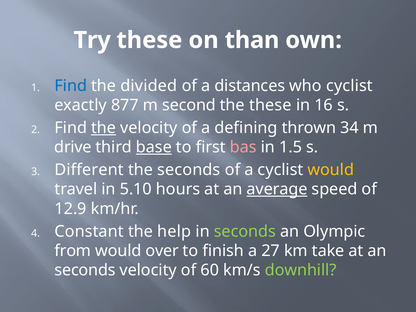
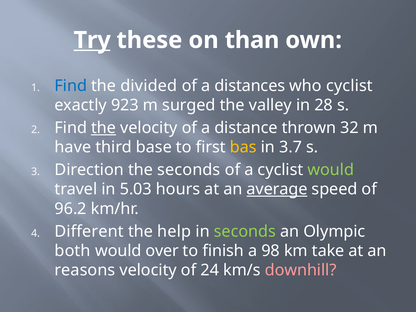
Try underline: none -> present (92, 40)
877: 877 -> 923 (125, 105)
second: second -> surged (189, 105)
the these: these -> valley (270, 105)
16: 16 -> 28 (324, 105)
defining: defining -> distance (246, 128)
34: 34 -> 32 (350, 128)
drive: drive -> have (73, 147)
base underline: present -> none (154, 147)
bas colour: pink -> yellow (243, 147)
1.5: 1.5 -> 3.7 (291, 147)
Different: Different -> Direction (89, 170)
would colour: yellow -> light green (331, 170)
5.10: 5.10 -> 5.03 (136, 189)
12.9: 12.9 -> 96.2 (71, 209)
Constant: Constant -> Different (89, 231)
from: from -> both (73, 251)
27: 27 -> 98 (271, 251)
seconds: seconds -> reasons (85, 270)
60: 60 -> 24 (210, 270)
downhill colour: light green -> pink (301, 270)
